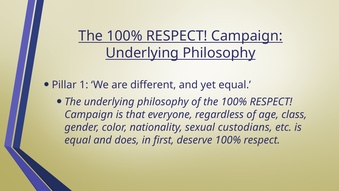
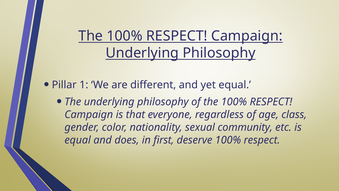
custodians: custodians -> community (245, 127)
